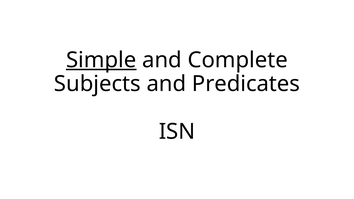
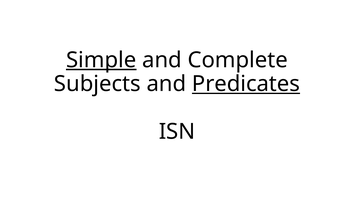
Predicates underline: none -> present (246, 84)
